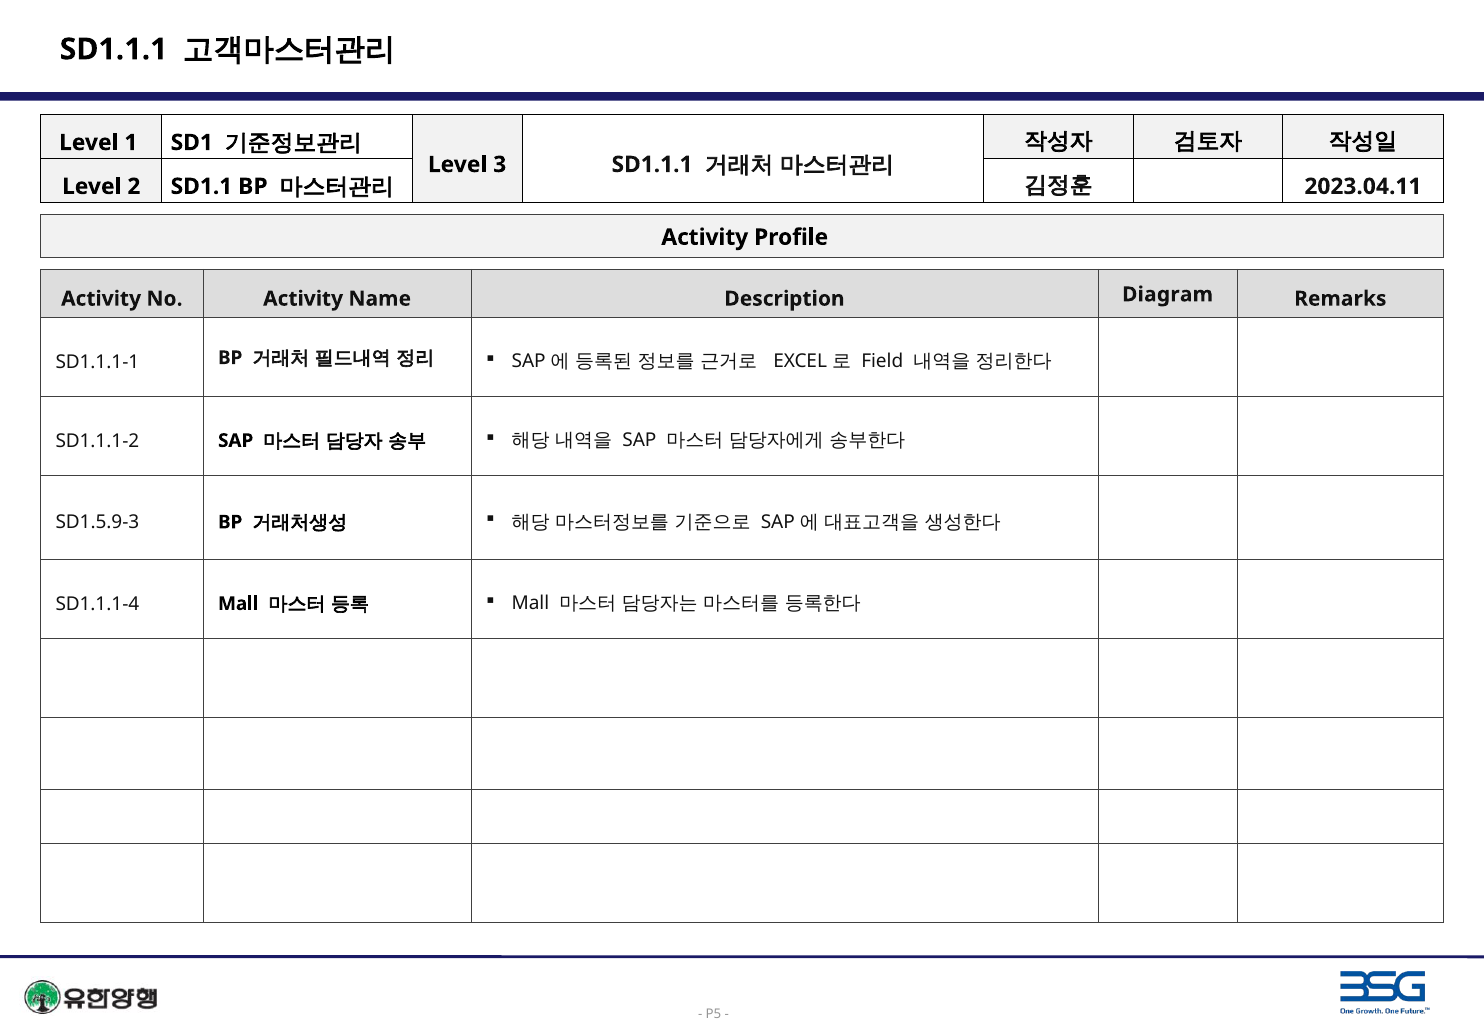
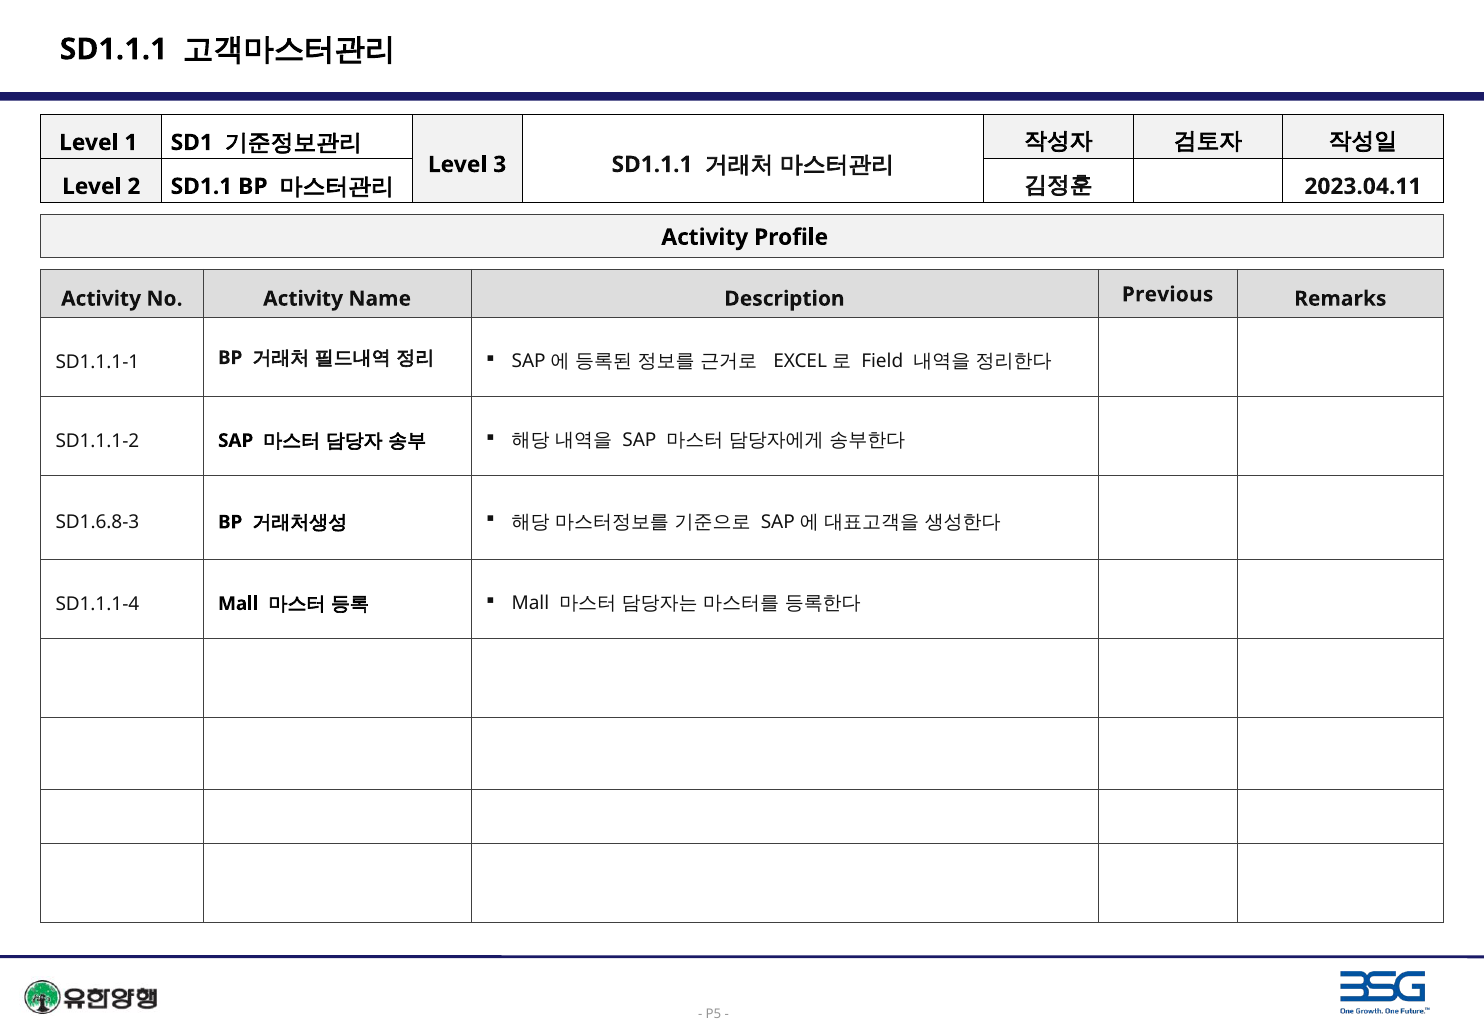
Diagram: Diagram -> Previous (1168, 294)
SD1.5.9-3: SD1.5.9-3 -> SD1.6.8-3 (97, 522)
